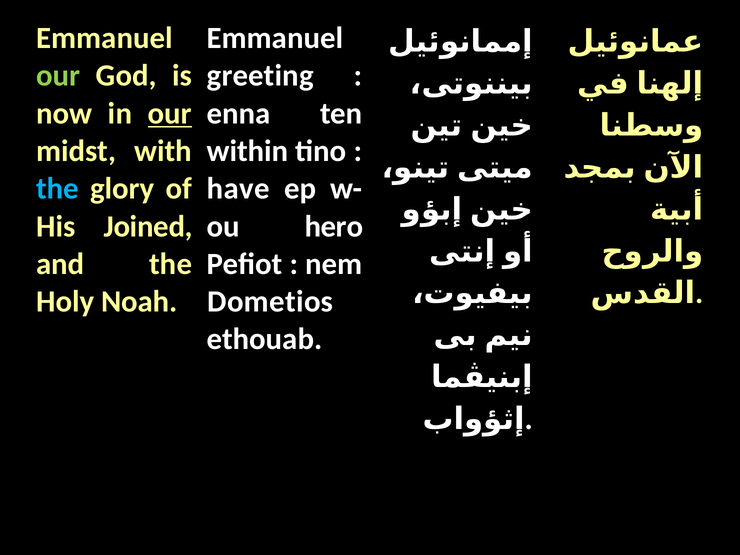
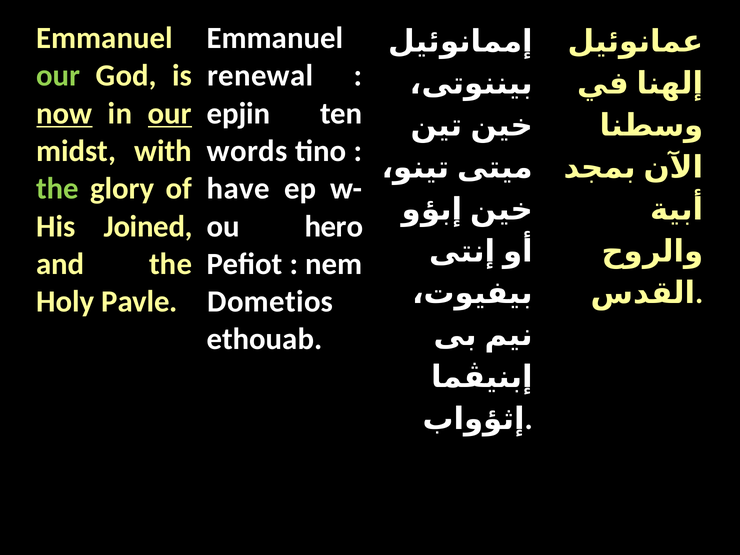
greeting: greeting -> renewal (260, 76)
now underline: none -> present (64, 113)
enna: enna -> epjin (239, 113)
within: within -> words (247, 151)
the colour: light blue -> light green (58, 189)
Noah: Noah -> Pavle (140, 302)
